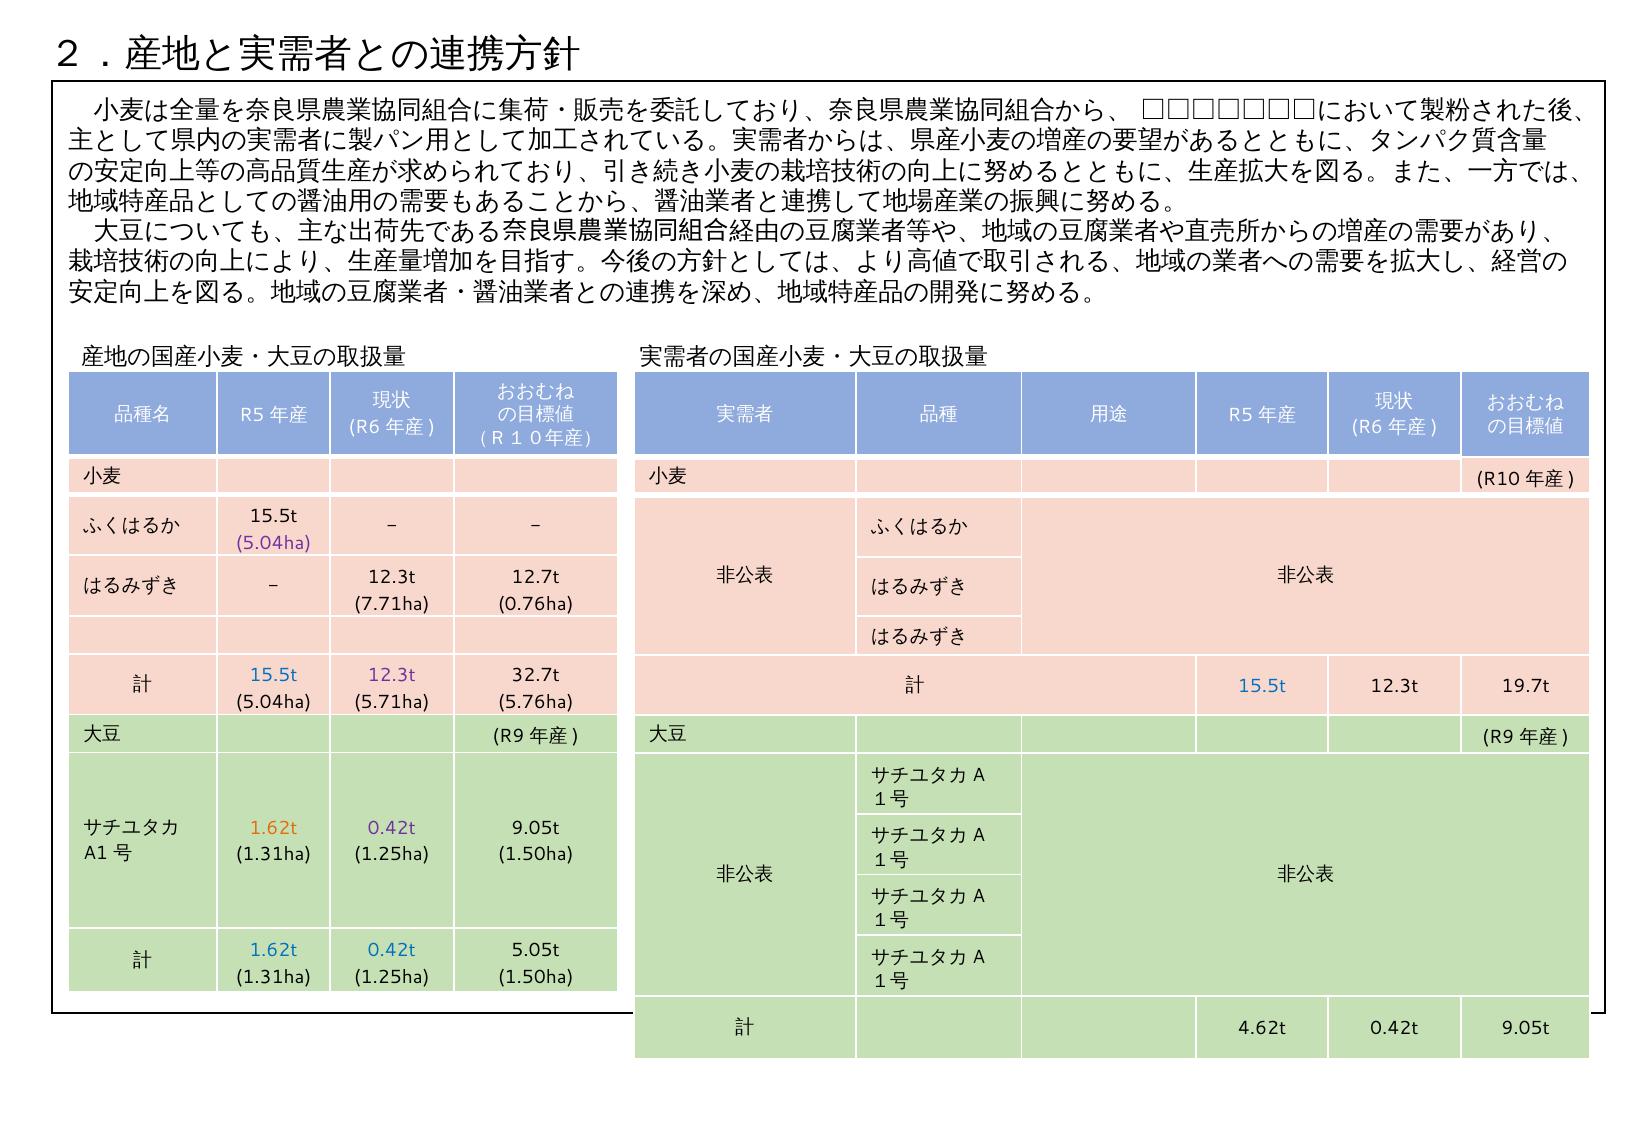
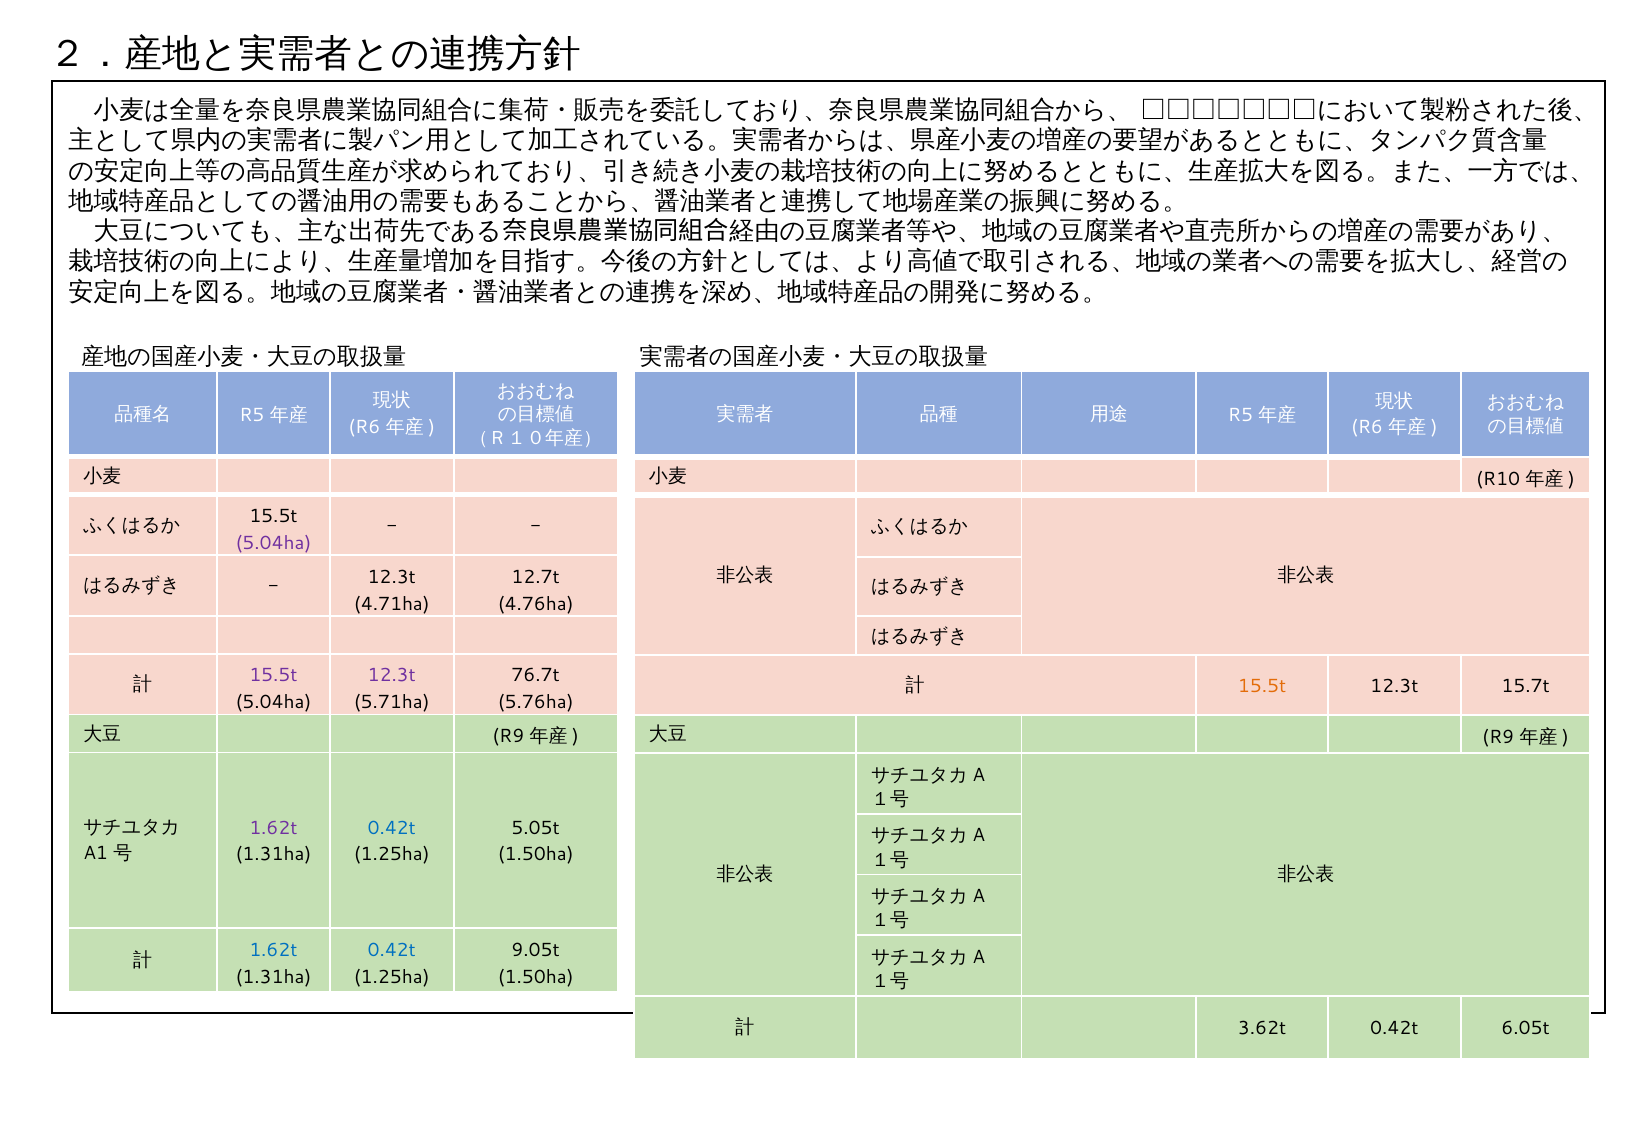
7.71ha: 7.71ha -> 4.71ha (392, 604)
0.76ha: 0.76ha -> 4.76ha (536, 604)
32.7t: 32.7t -> 76.7t (536, 676)
15.5t colour: blue -> purple (273, 676)
15.5t colour: blue -> orange (1262, 686)
19.7t: 19.7t -> 15.7t (1526, 686)
1.62t colour: orange -> purple (273, 828)
0.42t colour: purple -> blue (392, 828)
9.05t: 9.05t -> 5.05t (536, 828)
5.05t: 5.05t -> 9.05t (536, 950)
4.62t: 4.62t -> 3.62t (1262, 1028)
0.42t 9.05t: 9.05t -> 6.05t (1526, 1028)
